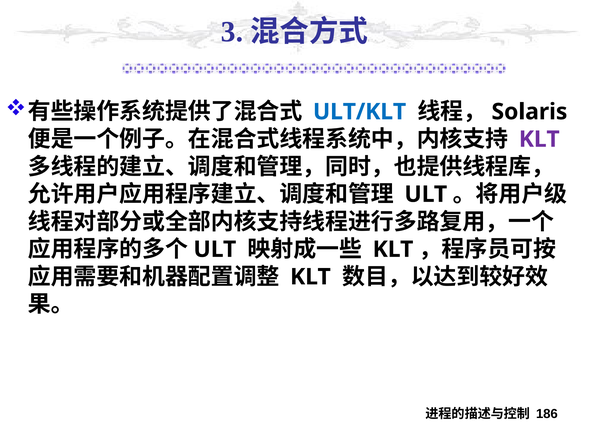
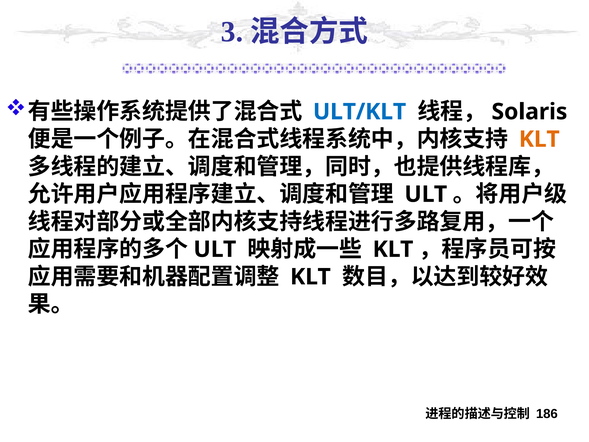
KLT colour: purple -> orange (539, 139)
